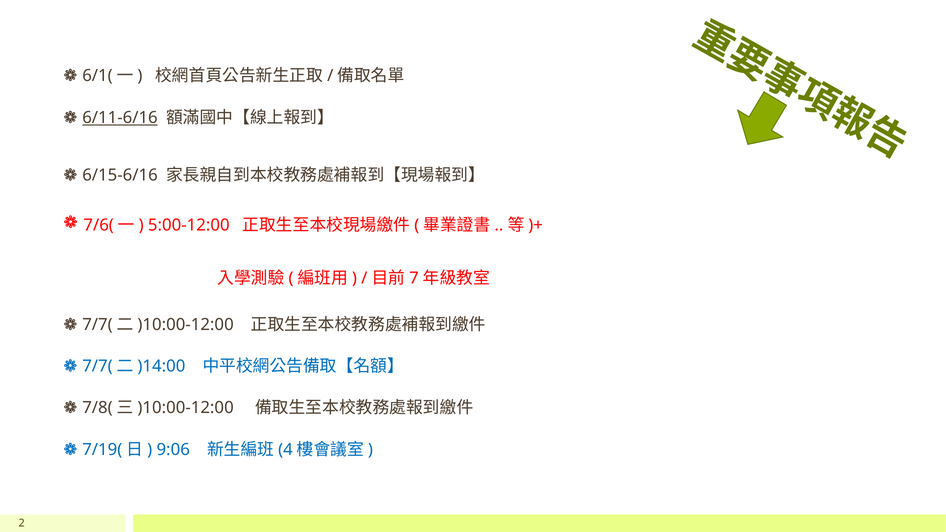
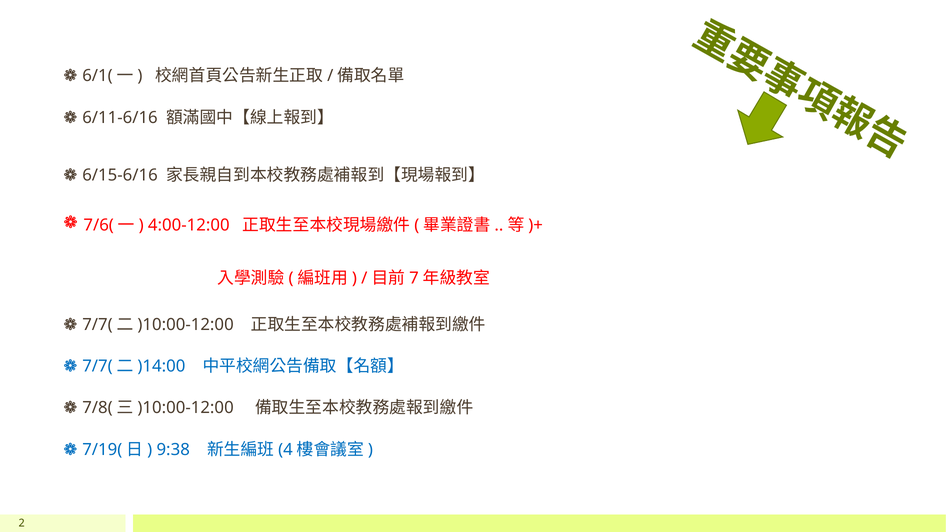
6/11-6/16 underline: present -> none (120, 118)
5:00-12:00: 5:00-12:00 -> 4:00-12:00 (189, 225)
9:06: 9:06 -> 9:38 (173, 450)
